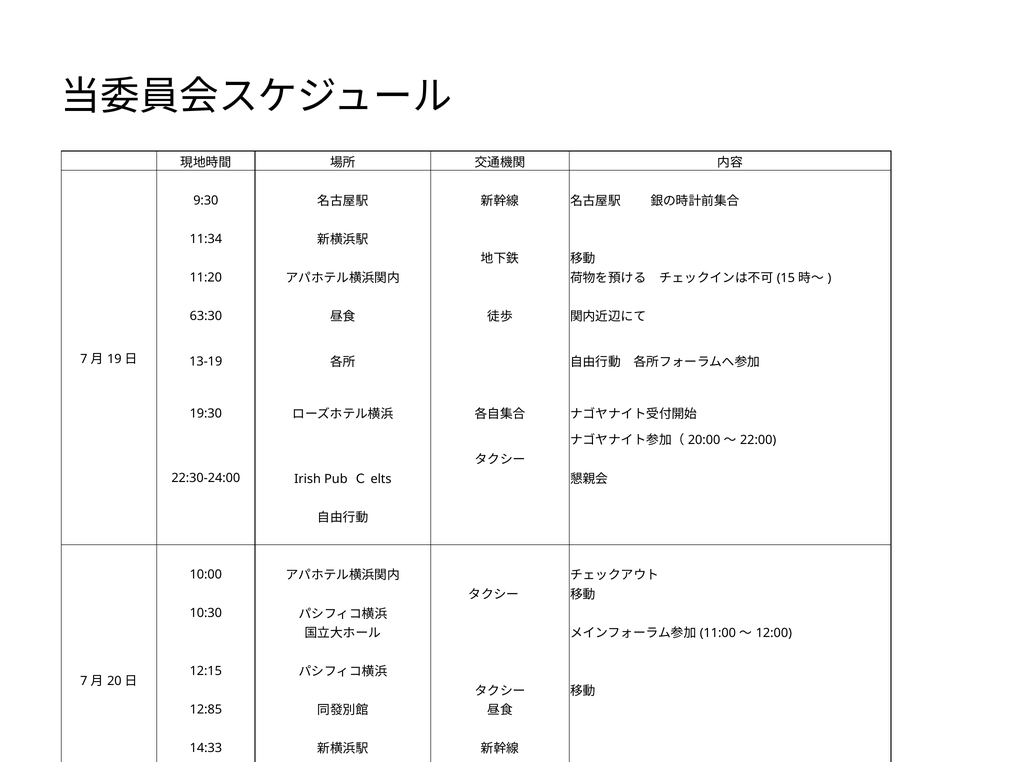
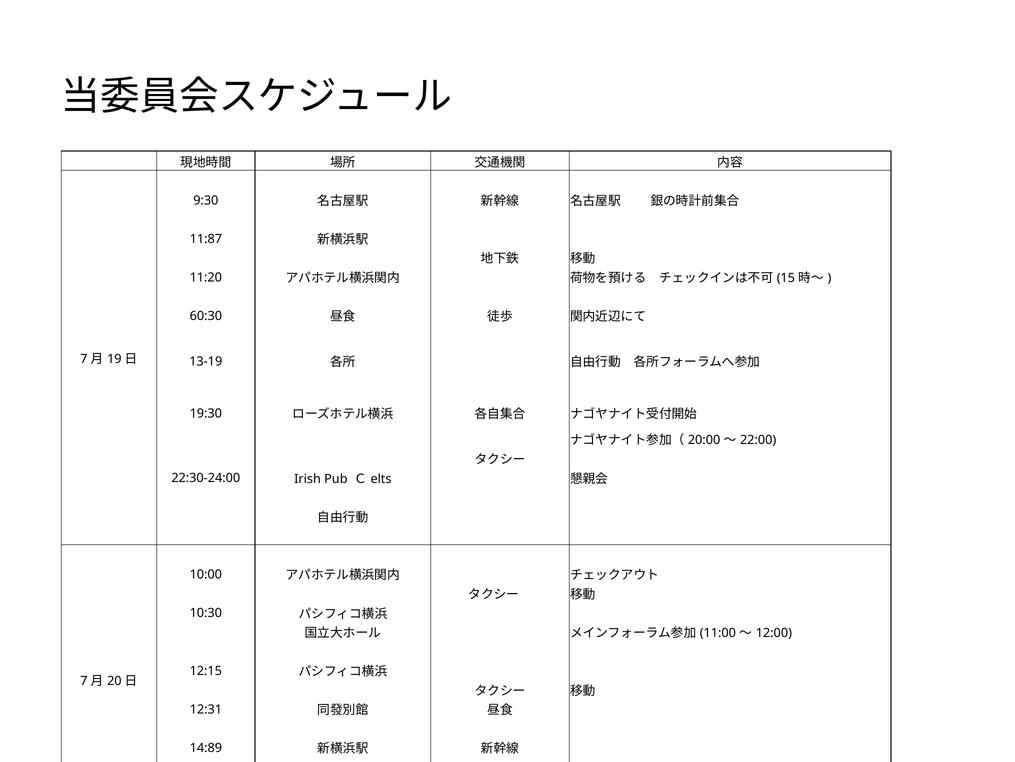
11:34: 11:34 -> 11:87 (206, 239)
63:30: 63:30 -> 60:30 (206, 316)
12:85: 12:85 -> 12:31 (206, 709)
14:33: 14:33 -> 14:89 (206, 747)
